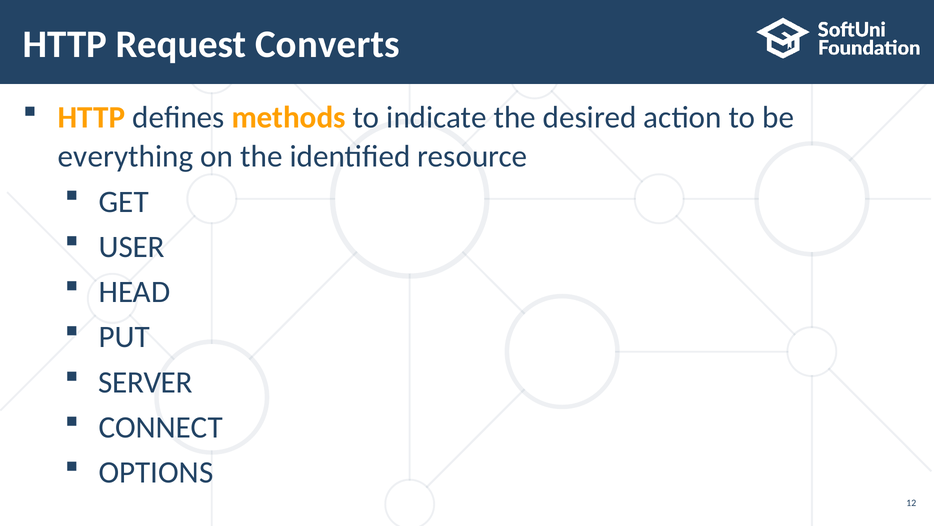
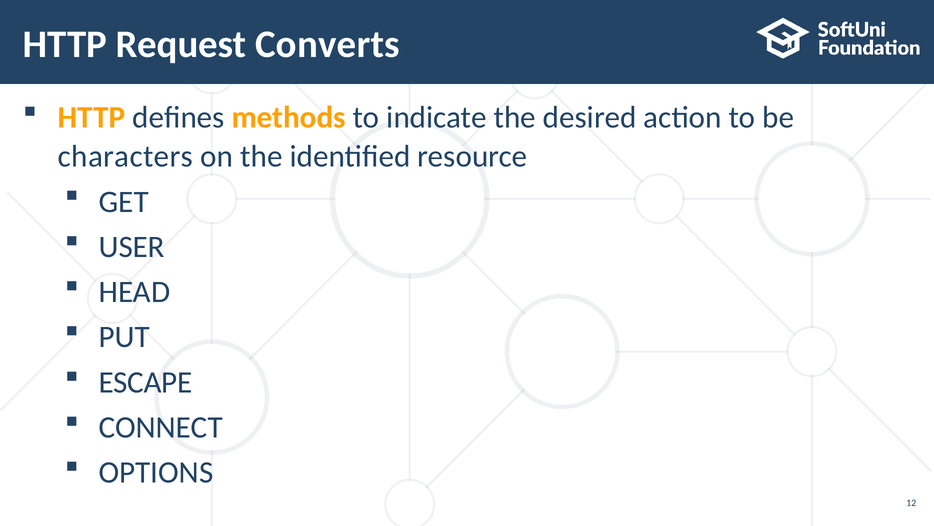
everything: everything -> characters (126, 156)
SERVER: SERVER -> ESCAPE (145, 382)
